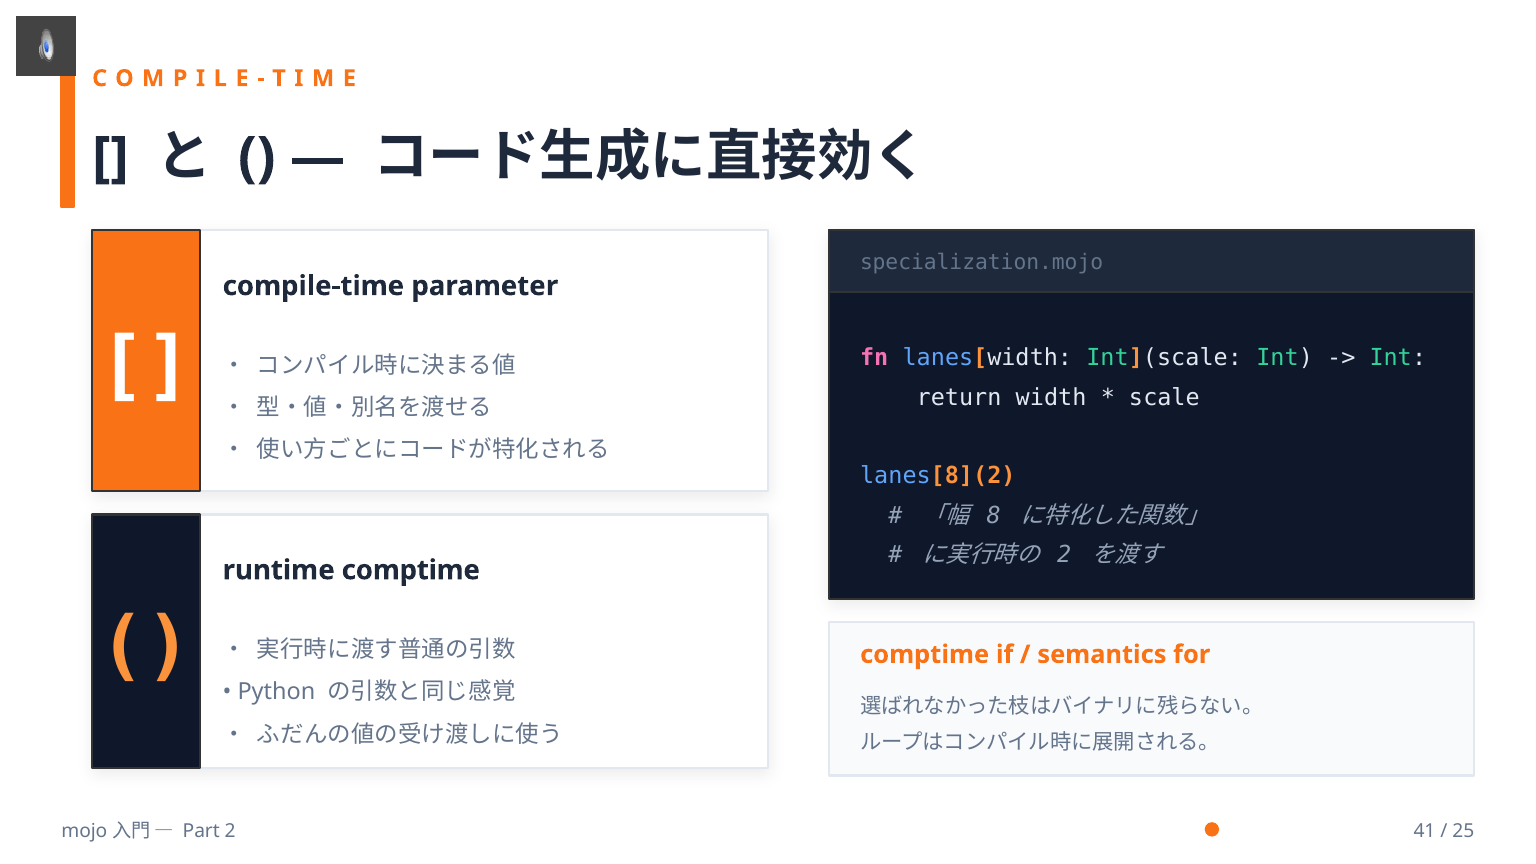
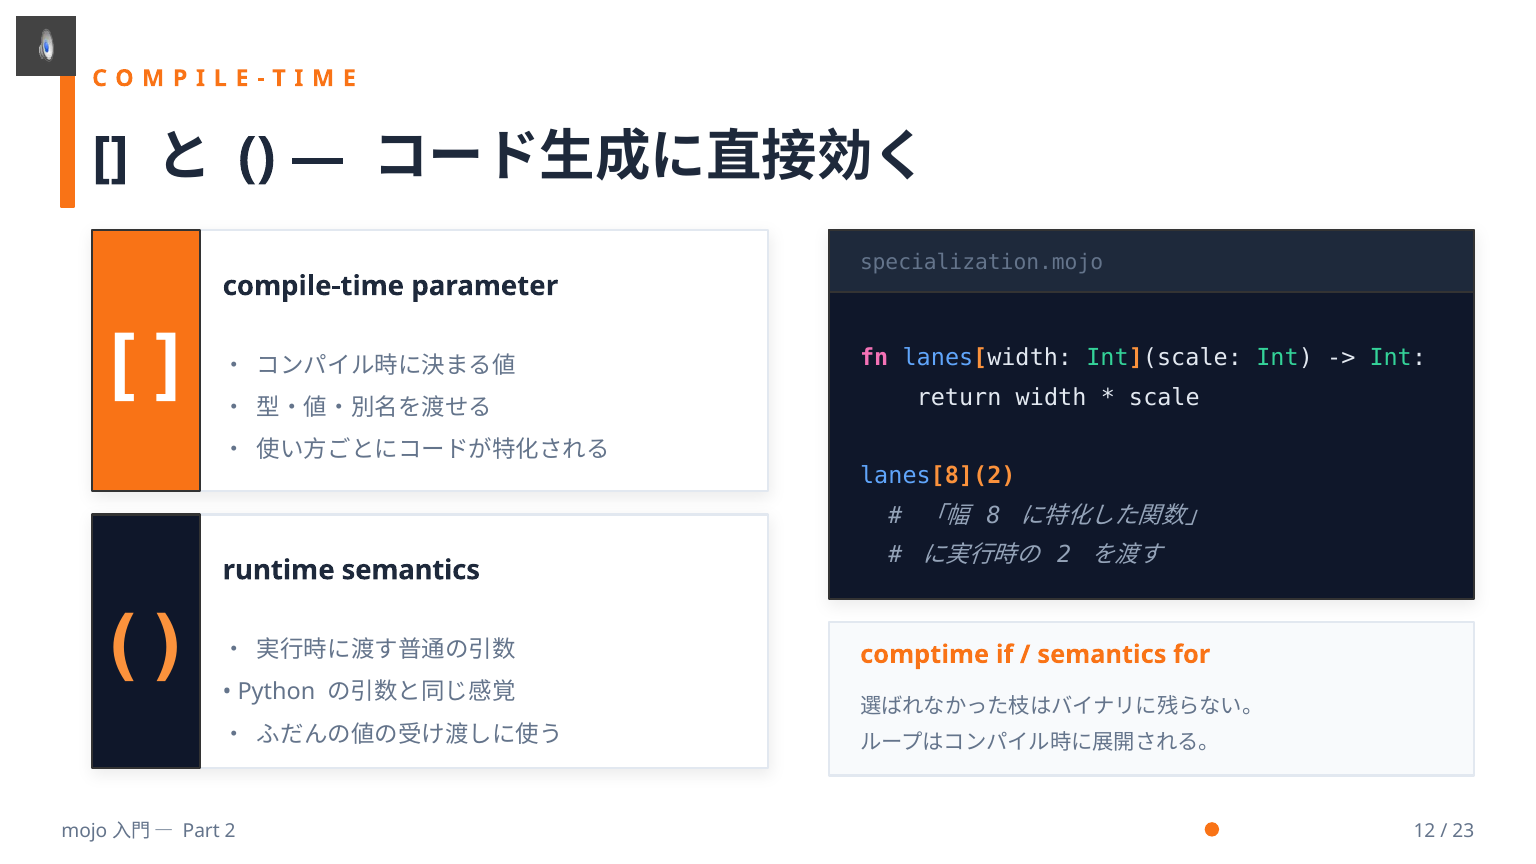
runtime comptime: comptime -> semantics (411, 570)
41: 41 -> 12 (1424, 831)
25: 25 -> 23 (1463, 831)
